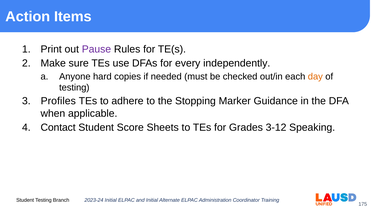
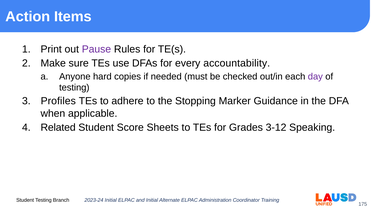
independently: independently -> accountability (237, 63)
day colour: orange -> purple (315, 76)
Contact: Contact -> Related (58, 127)
